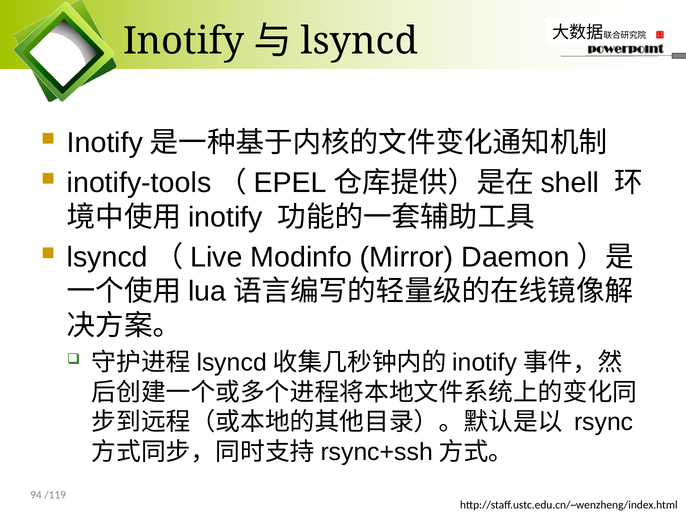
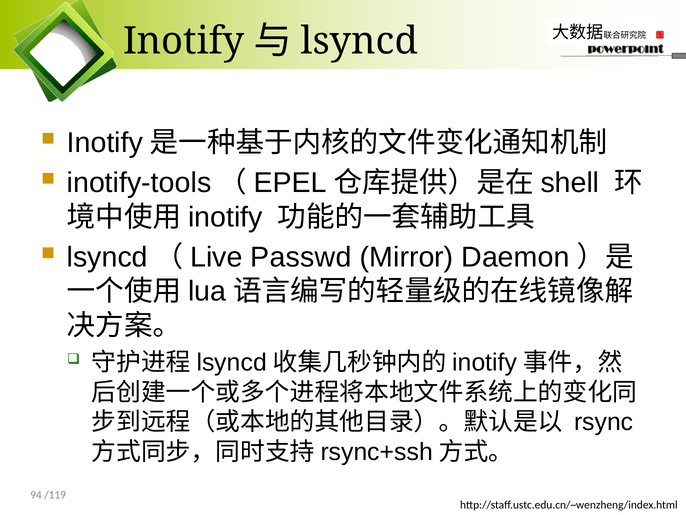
Modinfo: Modinfo -> Passwd (301, 257)
